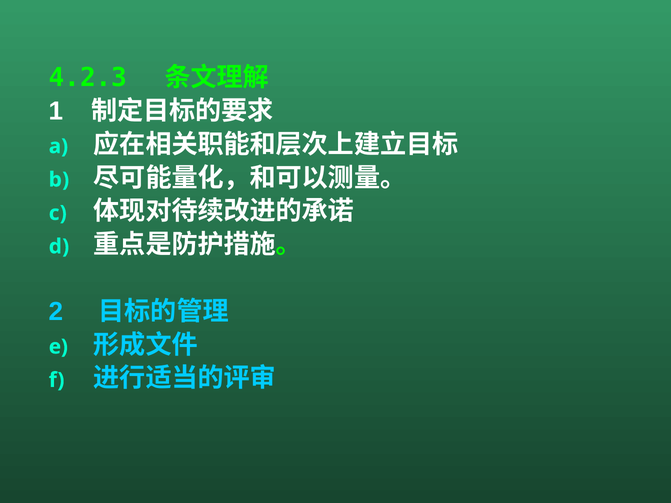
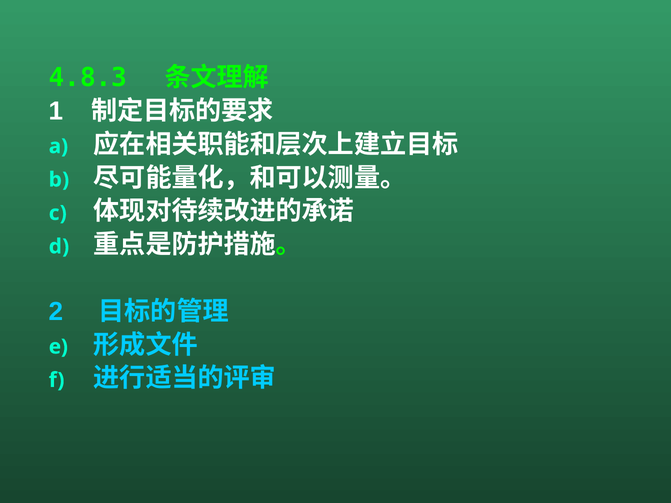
4.2.3: 4.2.3 -> 4.8.3 (88, 78)
